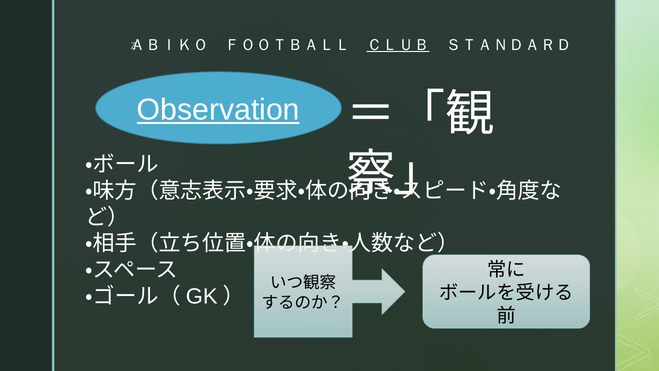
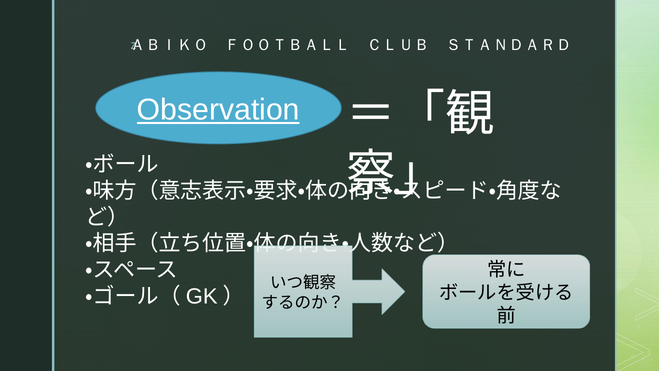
ＣＬＵＢ underline: present -> none (398, 45)
